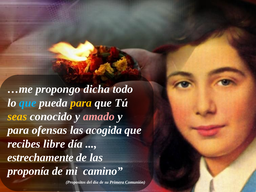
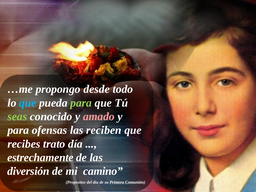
dicha: dicha -> desde (97, 89)
para colour: yellow -> light green (81, 103)
seas colour: yellow -> light green (17, 117)
acogida: acogida -> reciben (104, 130)
libre: libre -> trato (54, 144)
proponía: proponía -> diversión (28, 171)
